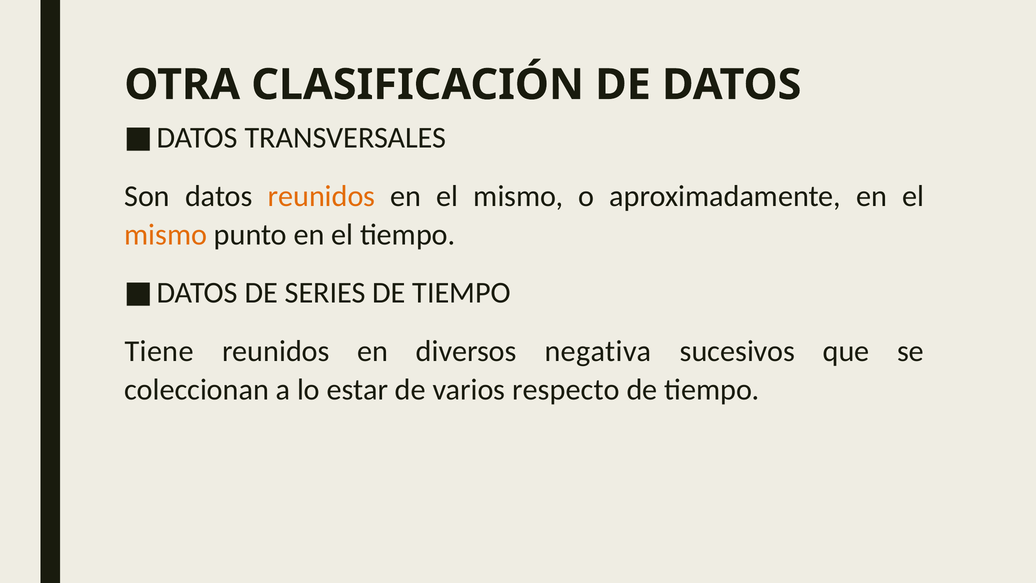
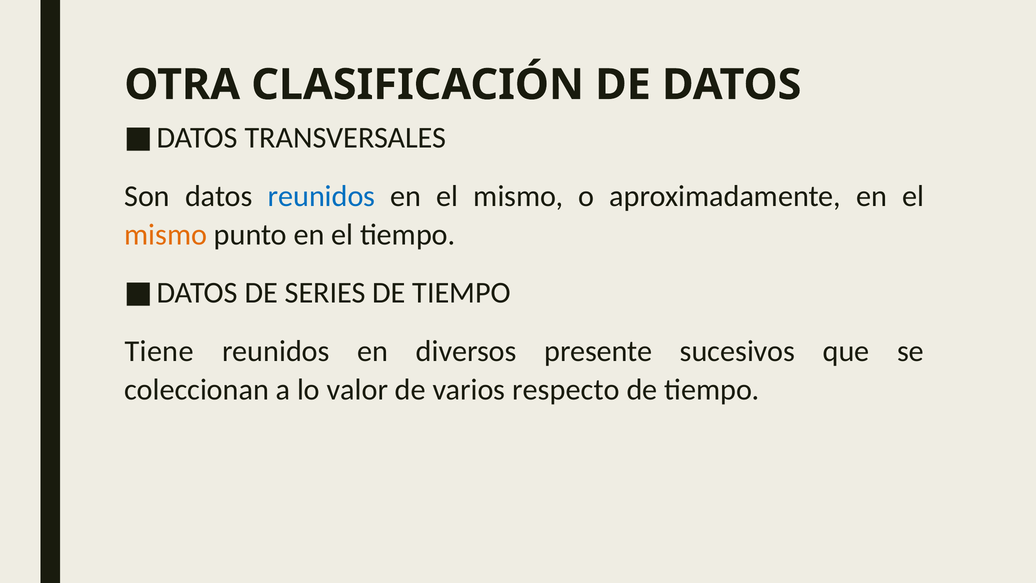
reunidos colour: orange -> blue (322, 196)
negativa: negativa -> presente (598, 351)
estar: estar -> valor (357, 390)
